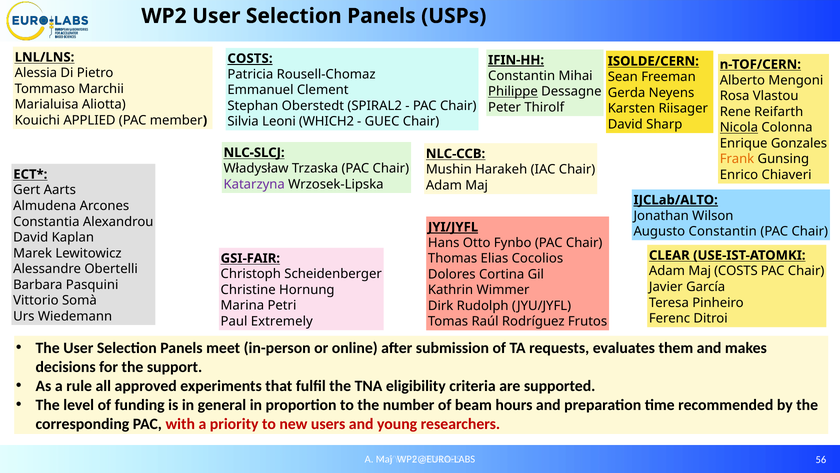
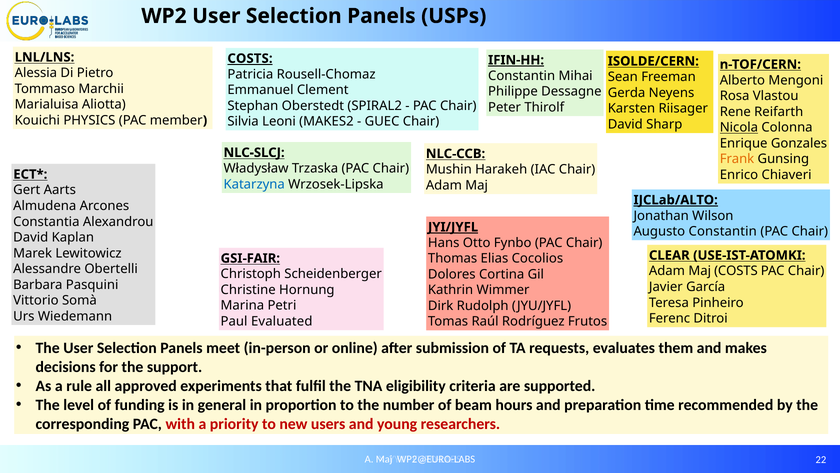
Philippe underline: present -> none (513, 92)
APPLIED: APPLIED -> PHYSICS (89, 120)
WHICH2: WHICH2 -> MAKES2 (326, 121)
Katarzyna colour: purple -> blue (254, 184)
Extremely: Extremely -> Evaluated (282, 321)
56: 56 -> 22 (821, 459)
